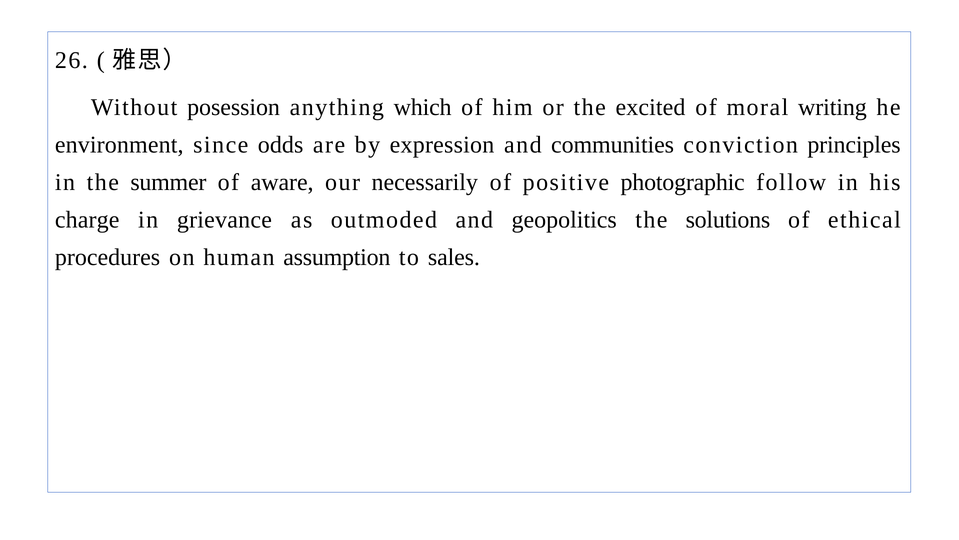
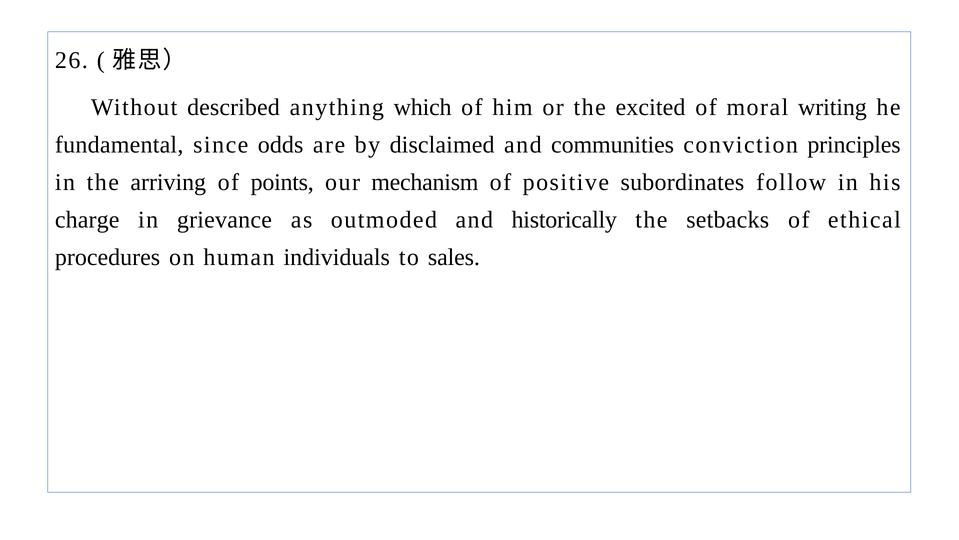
posession: posession -> described (233, 107)
environment: environment -> fundamental (119, 145)
expression: expression -> disclaimed (442, 145)
summer: summer -> arriving (168, 182)
aware: aware -> points (282, 182)
necessarily: necessarily -> mechanism (425, 182)
photographic: photographic -> subordinates (682, 182)
geopolitics: geopolitics -> historically (564, 220)
solutions: solutions -> setbacks (728, 220)
assumption: assumption -> individuals (337, 257)
